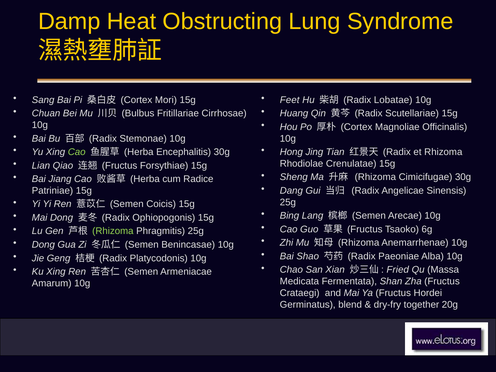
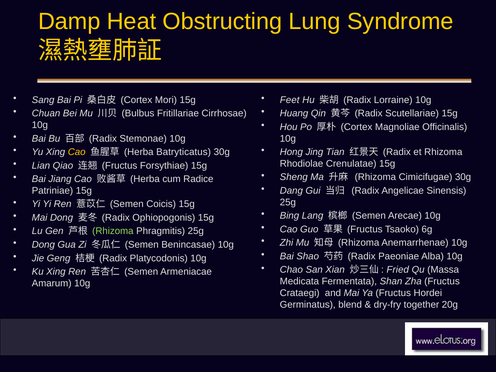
Lobatae: Lobatae -> Lorraine (393, 100)
Cao colour: light green -> yellow (77, 152)
Encephalitis: Encephalitis -> Batryticatus (184, 152)
